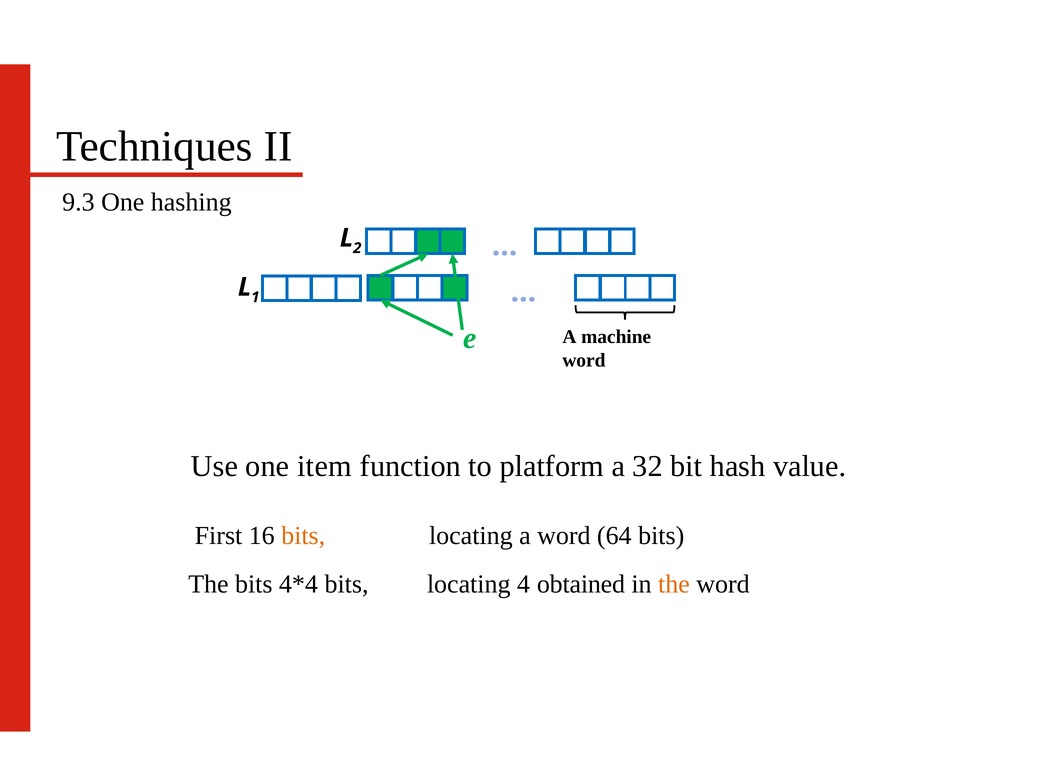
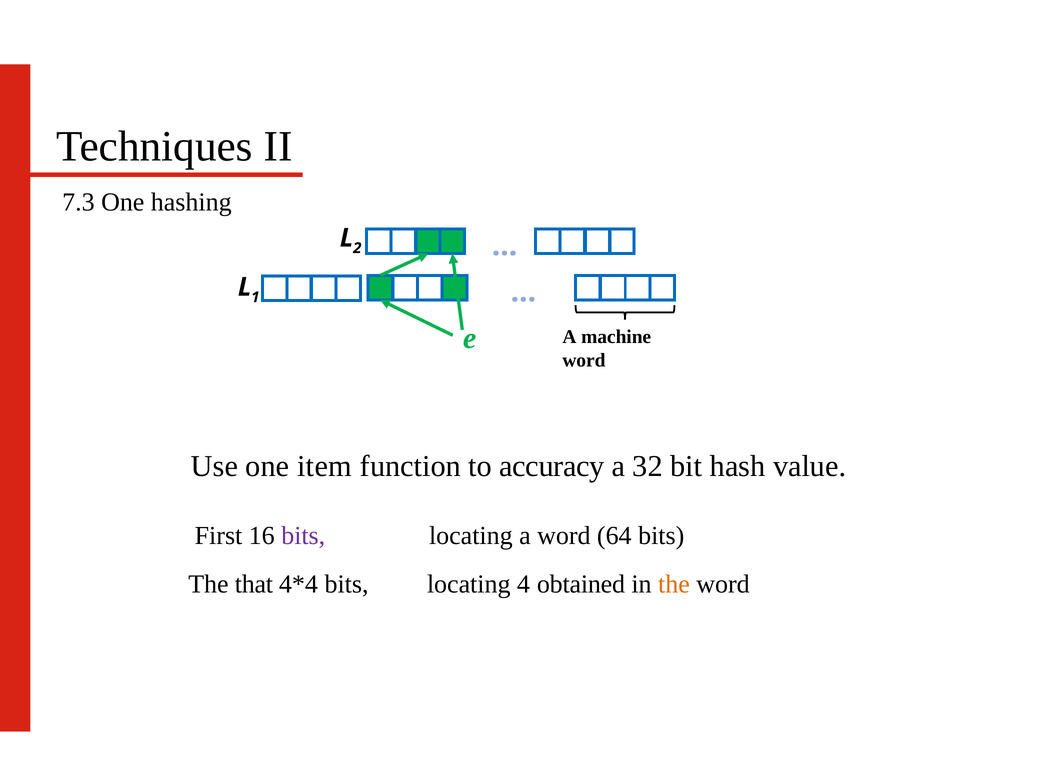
9.3: 9.3 -> 7.3 (78, 202)
platform: platform -> accuracy (552, 466)
bits colour: orange -> purple (303, 536)
The bits: bits -> that (254, 584)
